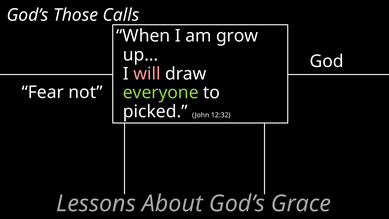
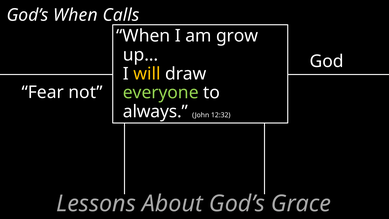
God’s Those: Those -> When (75, 15)
will colour: pink -> yellow (147, 74)
picked: picked -> always (155, 111)
